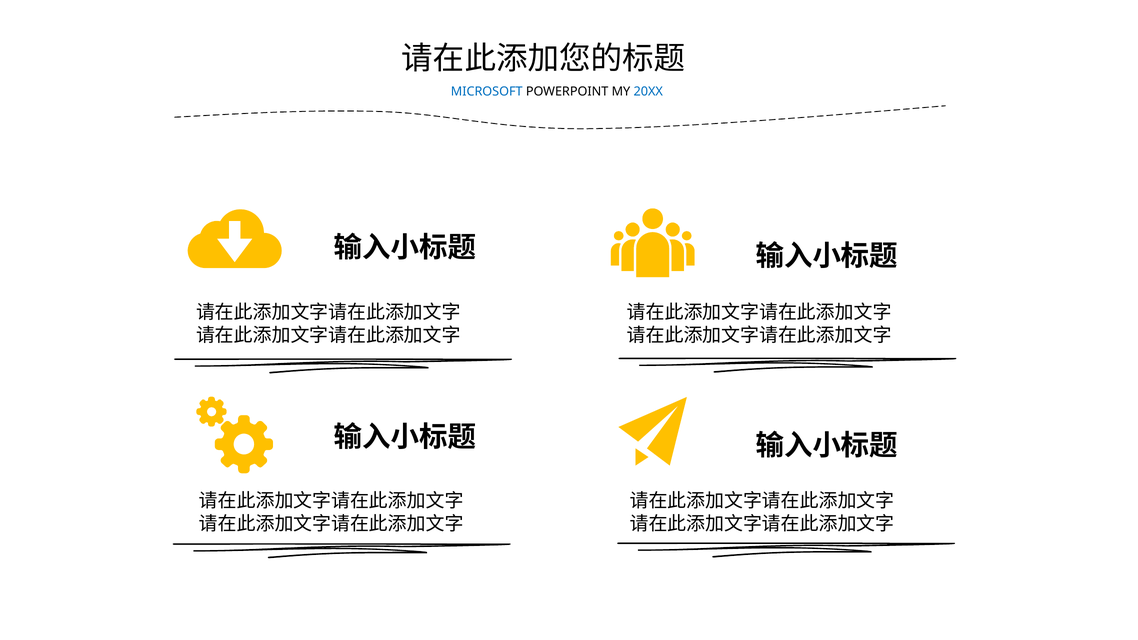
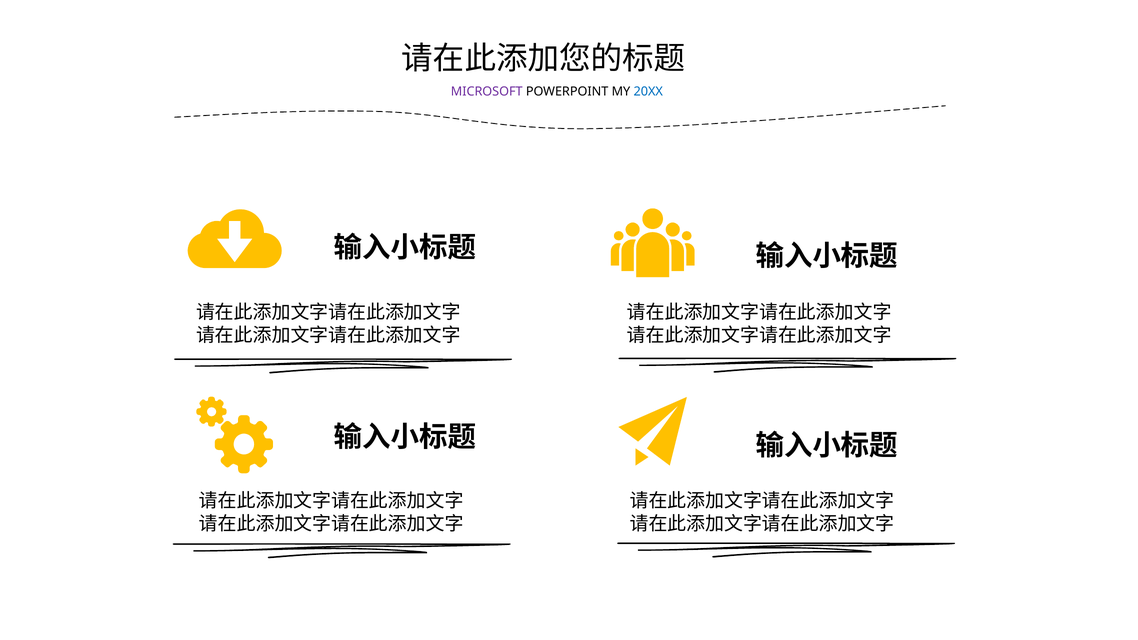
MICROSOFT colour: blue -> purple (487, 92)
